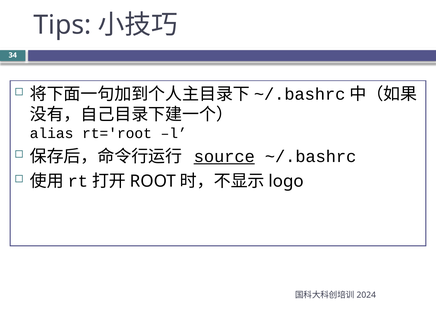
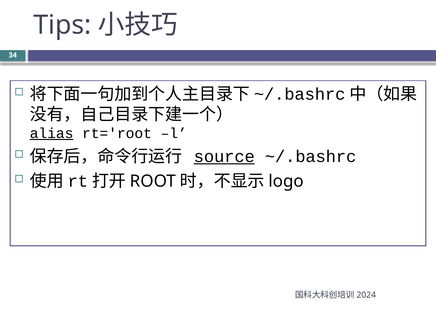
alias underline: none -> present (52, 133)
